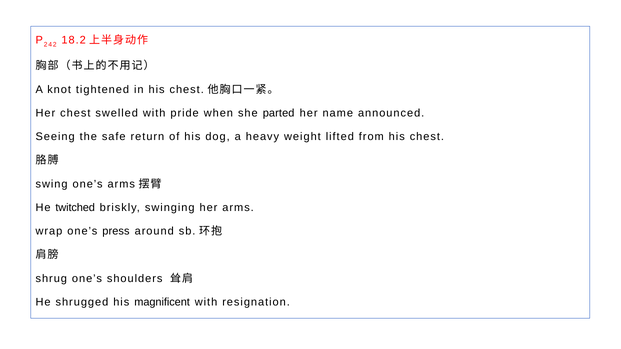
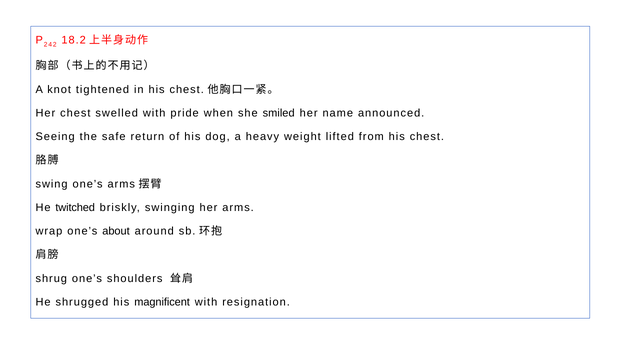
parted: parted -> smiled (279, 113)
press: press -> about (116, 231)
